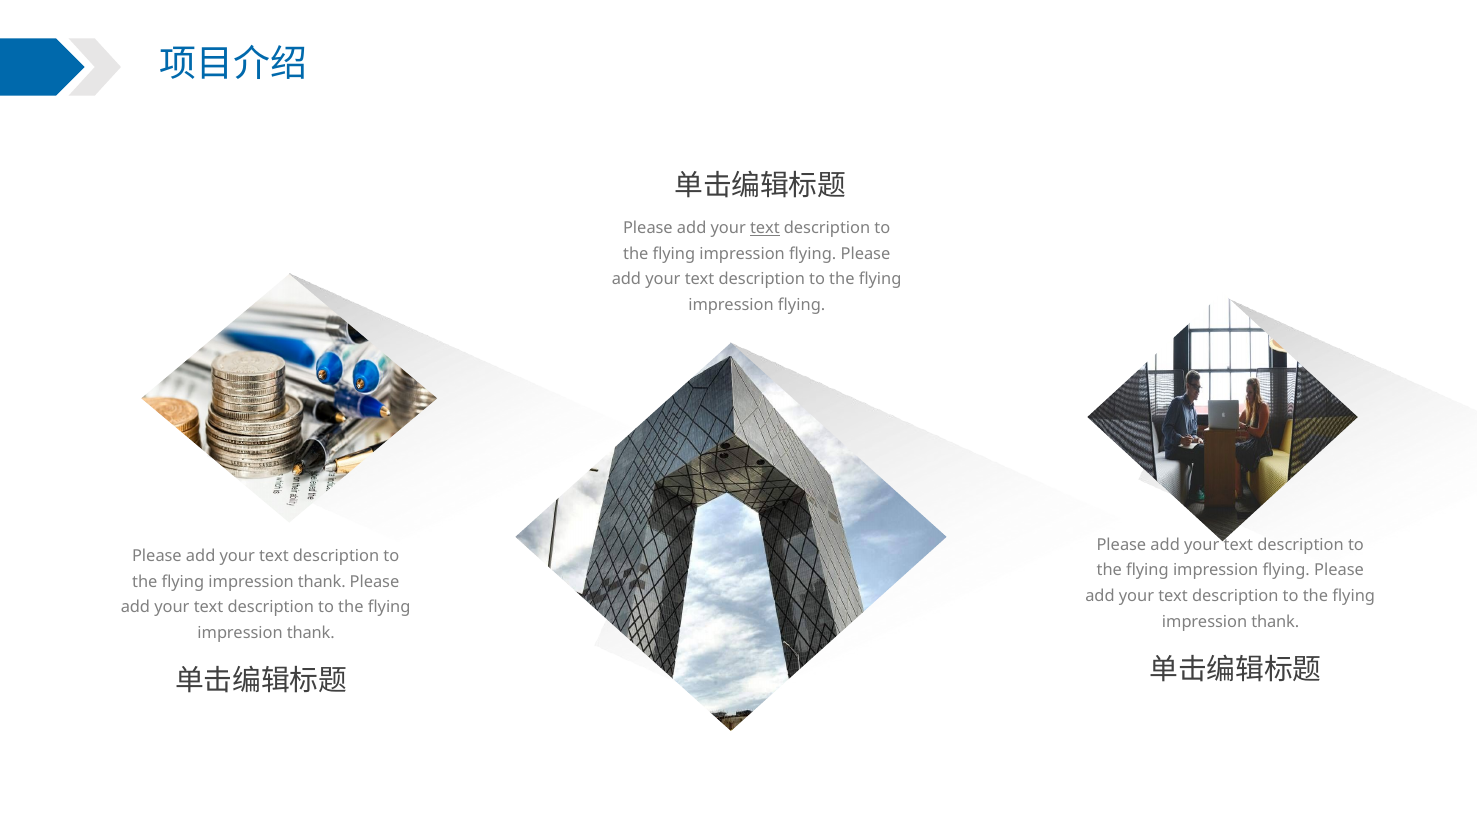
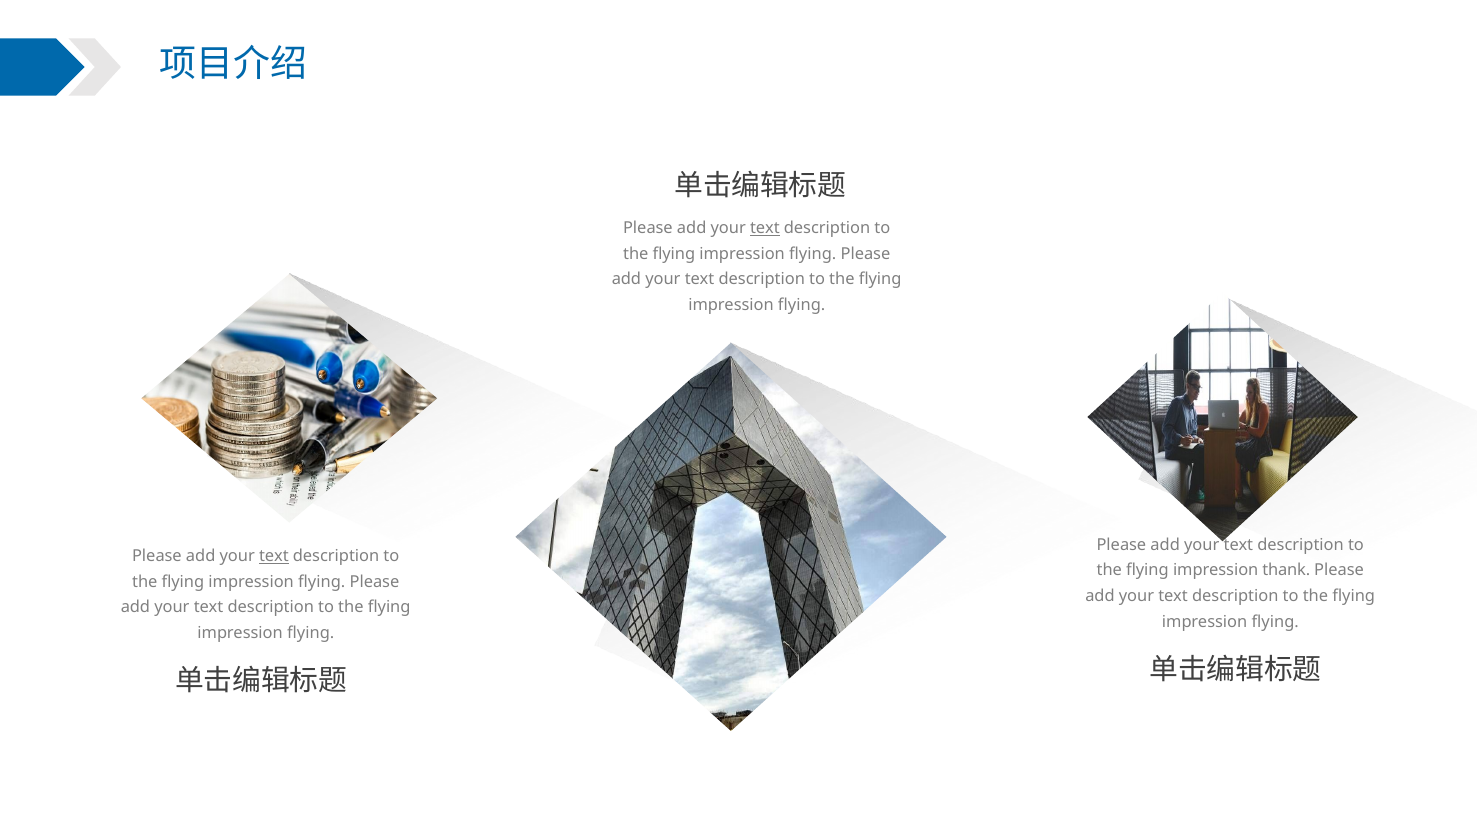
text underline: none -> present (274, 556)
flying: flying -> thank (1286, 570)
thank: thank -> flying (322, 582)
thank: thank -> flying (1275, 621)
thank: thank -> flying (311, 633)
